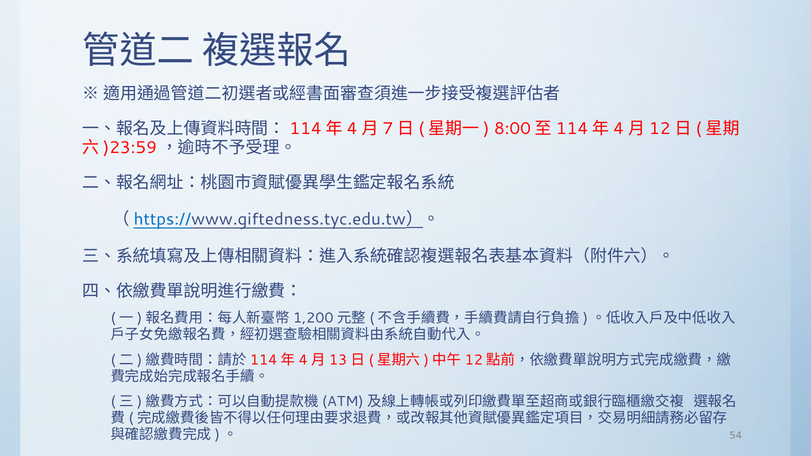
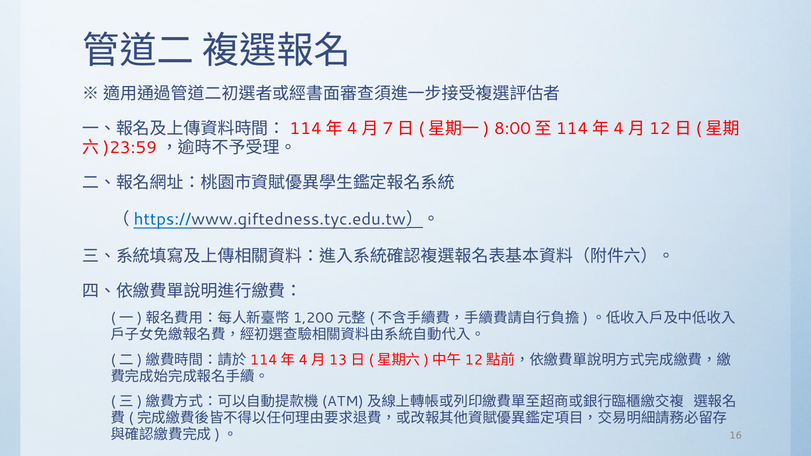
54: 54 -> 16 (736, 436)
